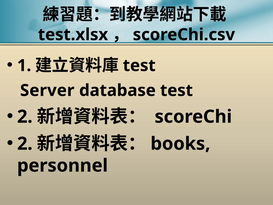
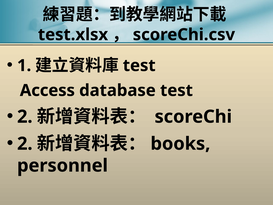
Server: Server -> Access (47, 90)
